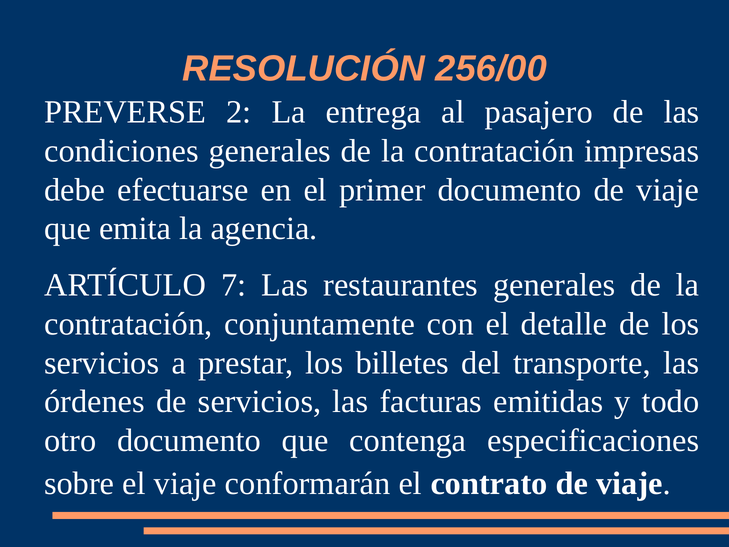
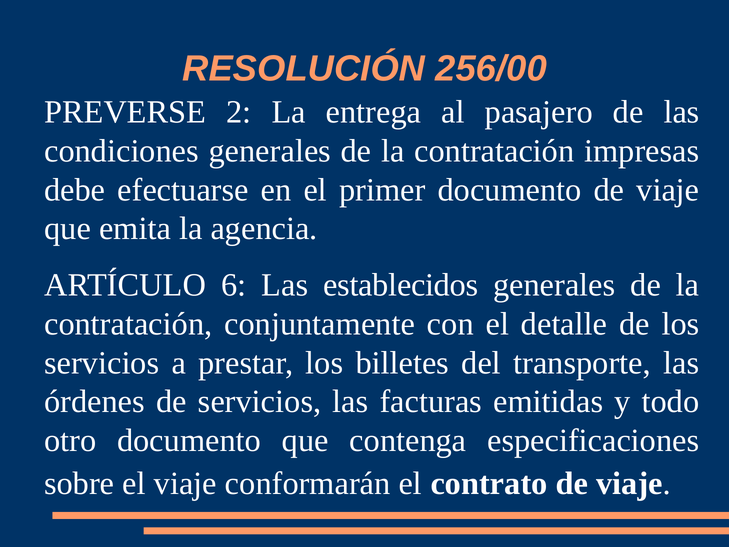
7: 7 -> 6 (234, 285)
restaurantes: restaurantes -> establecidos (401, 285)
